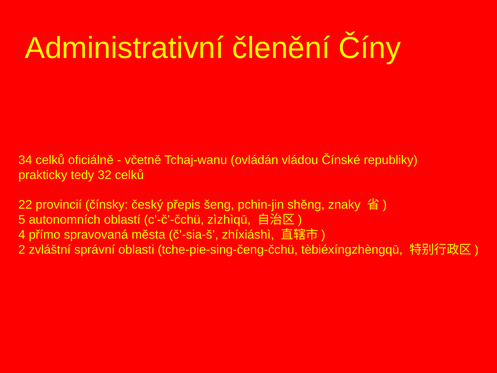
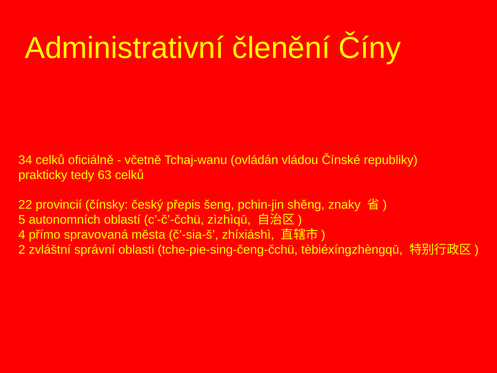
32: 32 -> 63 (105, 175)
